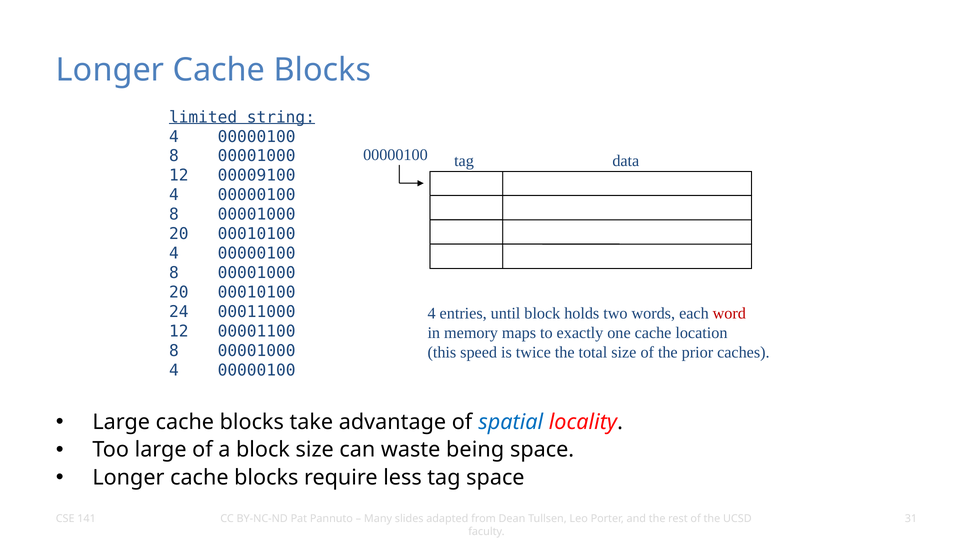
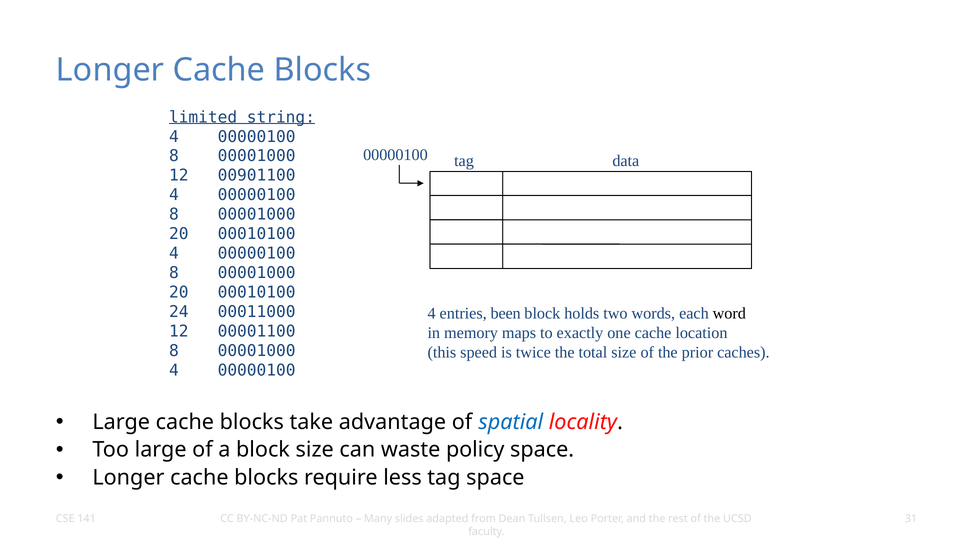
00009100: 00009100 -> 00901100 (257, 175)
until: until -> been (506, 313)
word colour: red -> black (729, 313)
being: being -> policy (475, 449)
